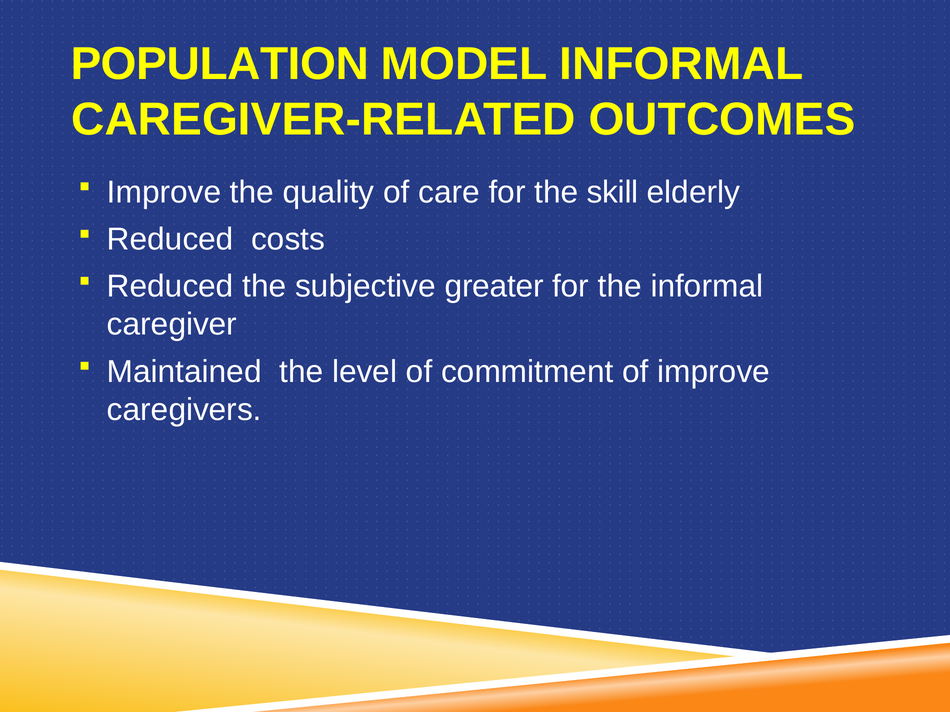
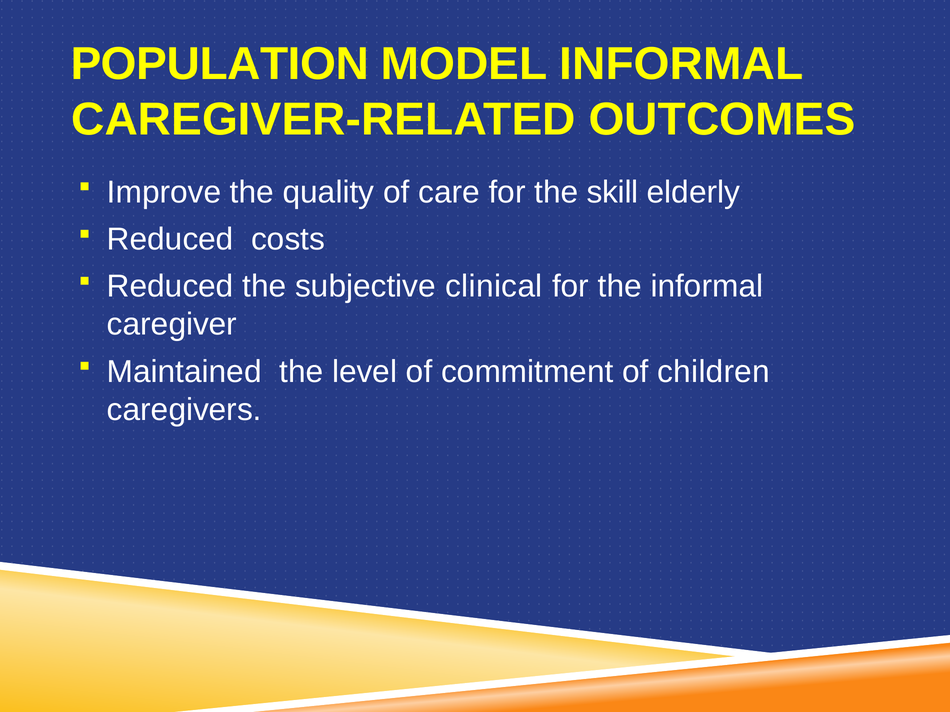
greater: greater -> clinical (494, 287)
of improve: improve -> children (714, 372)
